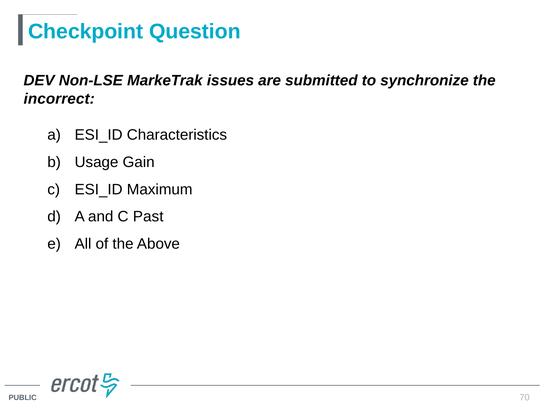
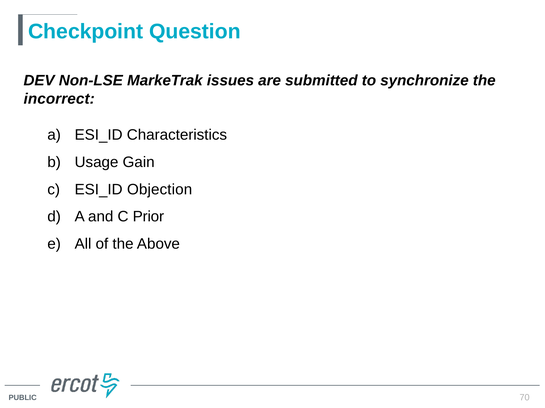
Maximum: Maximum -> Objection (160, 190)
Past: Past -> Prior (148, 217)
